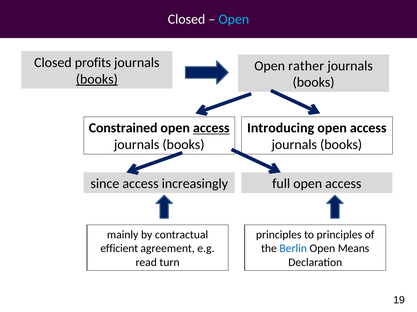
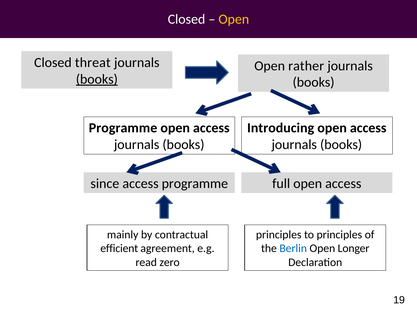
Open colour: light blue -> yellow (234, 19)
profits: profits -> threat (93, 63)
Constrained: Constrained -> Programme (123, 128)
access underline: present -> none (211, 128)
access increasingly: increasingly -> programme (195, 184)
Means: Means -> Longer (354, 249)
turn: turn -> zero (170, 263)
